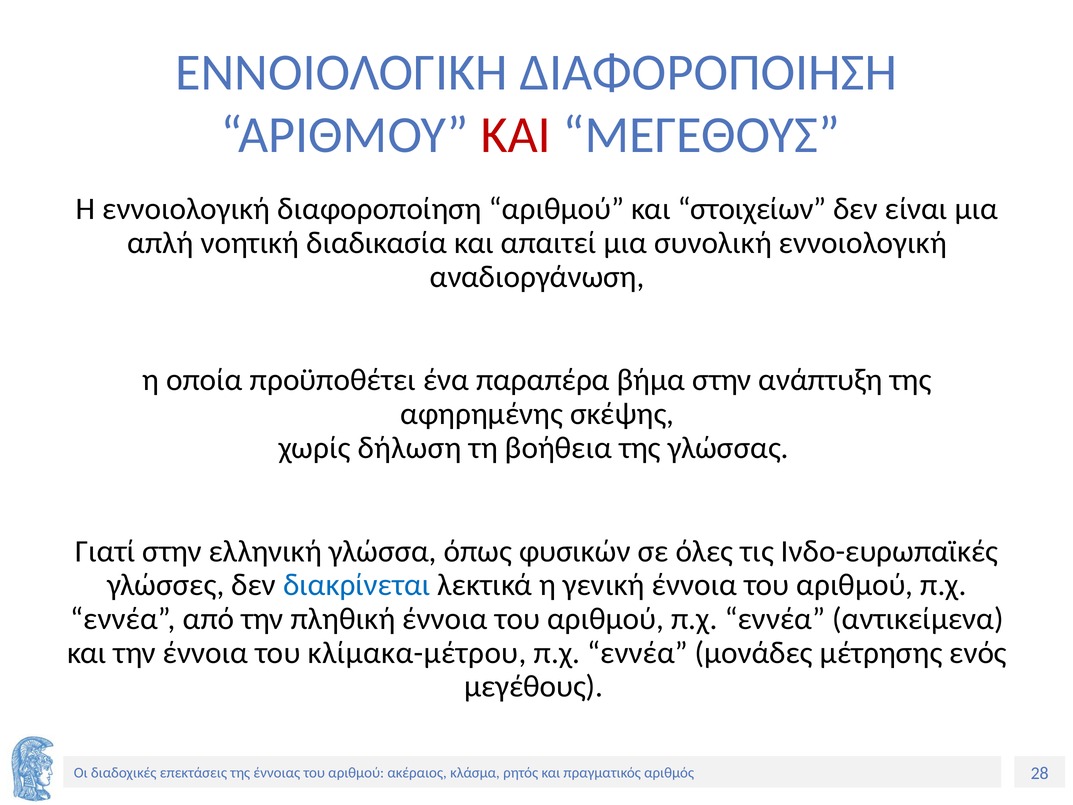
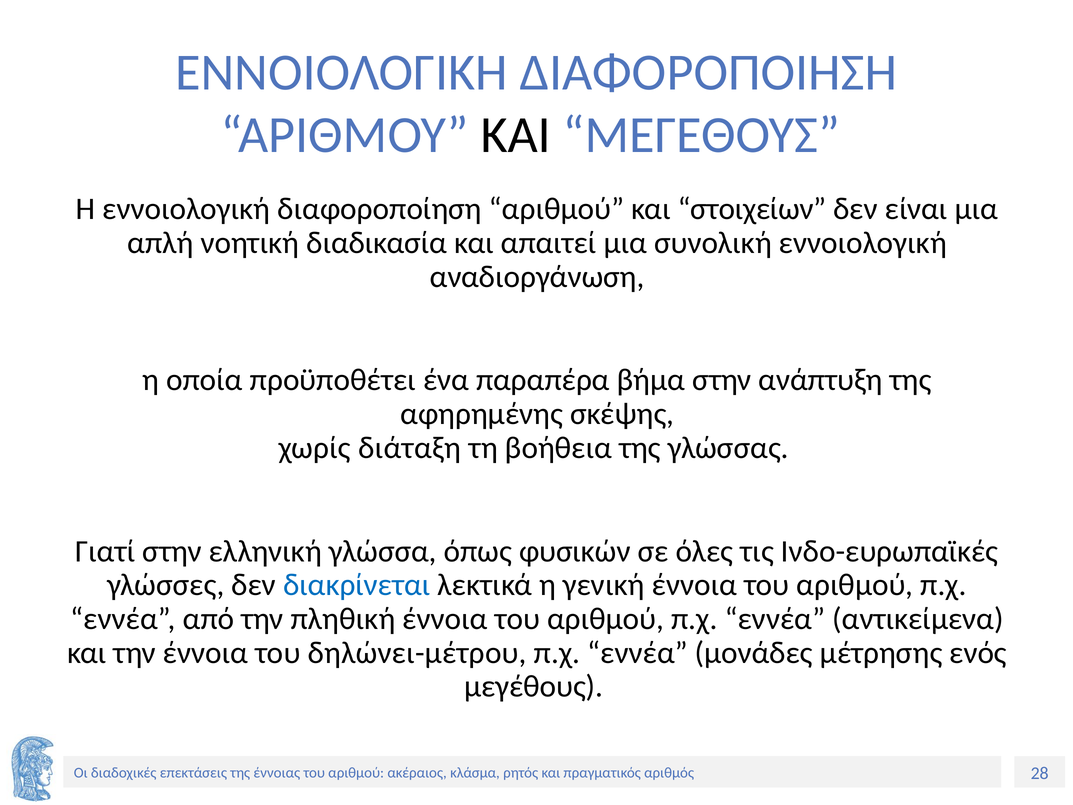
ΚΑΙ colour: red -> black (516, 135)
δήλωση: δήλωση -> διάταξη (410, 448)
κλίμακα-μέτρου: κλίμακα-μέτρου -> δηλώνει-μέτρου (417, 652)
